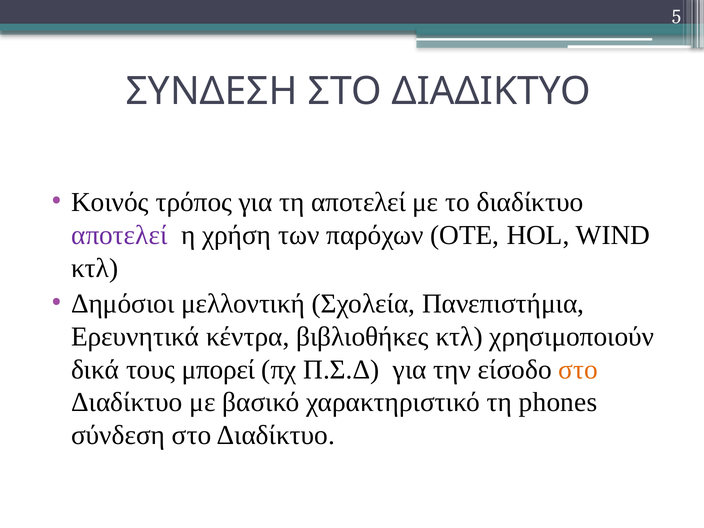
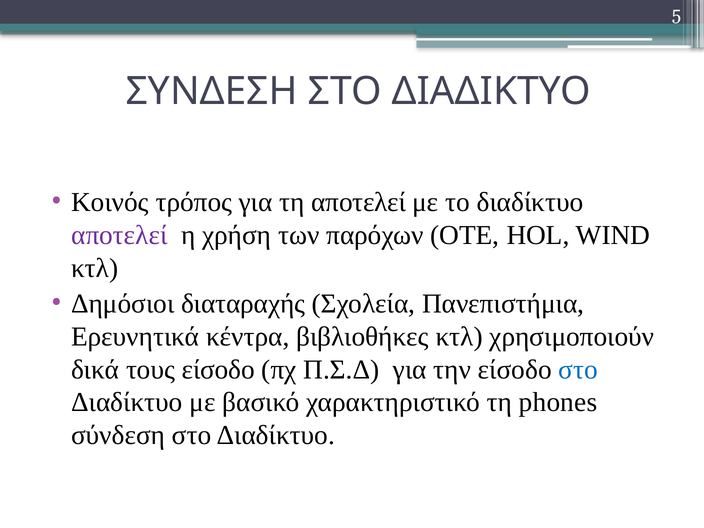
μελλοντική: μελλοντική -> διαταραχής (243, 304)
τους μπορεί: μπορεί -> είσοδο (218, 370)
στο colour: orange -> blue (578, 370)
